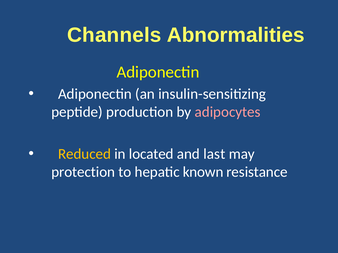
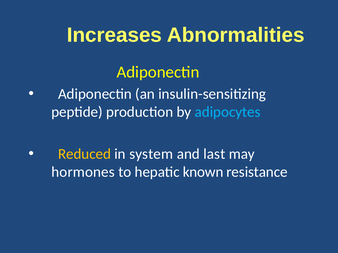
Channels: Channels -> Increases (114, 35)
adipocytes colour: pink -> light blue (228, 112)
located: located -> system (151, 154)
protection: protection -> hormones (83, 172)
